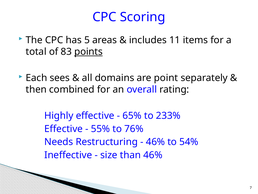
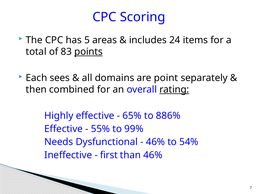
11: 11 -> 24 (175, 40)
rating underline: none -> present (174, 89)
233%: 233% -> 886% (168, 115)
76%: 76% -> 99% (134, 129)
Restructuring: Restructuring -> Dysfunctional (107, 142)
size: size -> first (109, 155)
